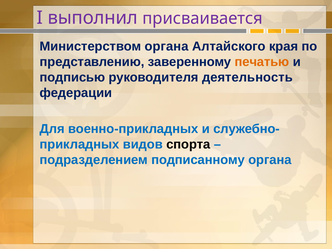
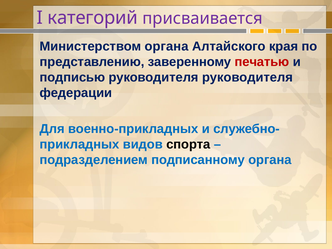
выполнил: выполнил -> категорий (93, 18)
печатью colour: orange -> red (262, 62)
руководителя деятельность: деятельность -> руководителя (247, 77)
